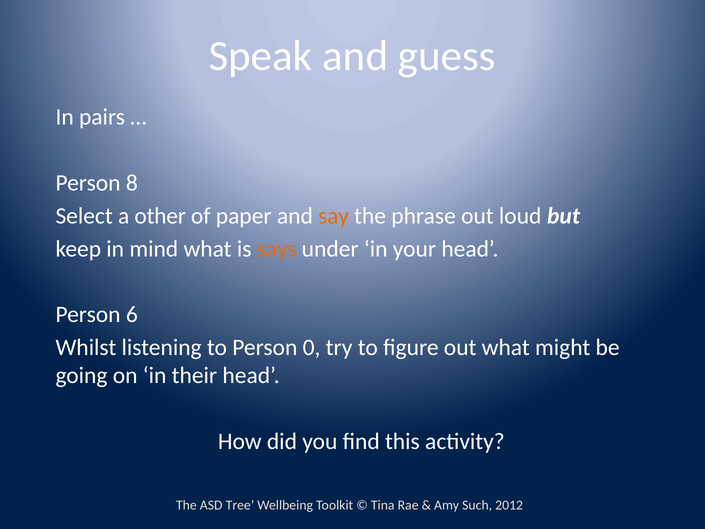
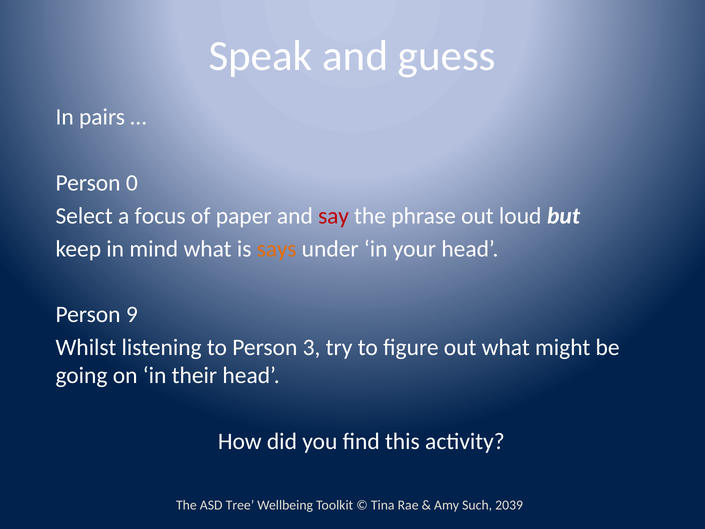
8: 8 -> 0 (132, 183)
other: other -> focus (160, 216)
say colour: orange -> red (334, 216)
6: 6 -> 9 (132, 314)
0: 0 -> 3 (312, 347)
2012: 2012 -> 2039 (509, 505)
